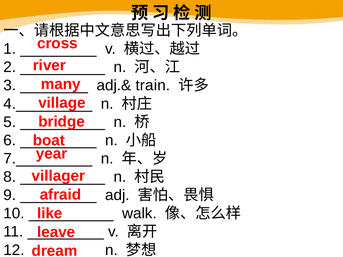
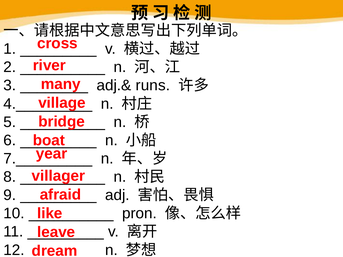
train: train -> runs (153, 86)
walk: walk -> pron (139, 214)
